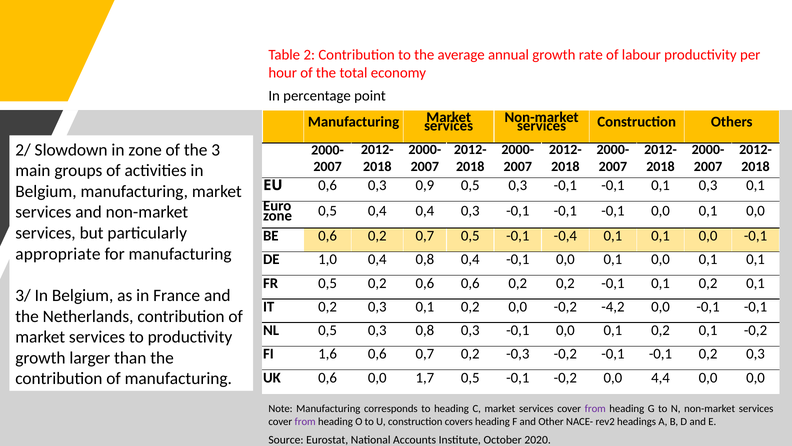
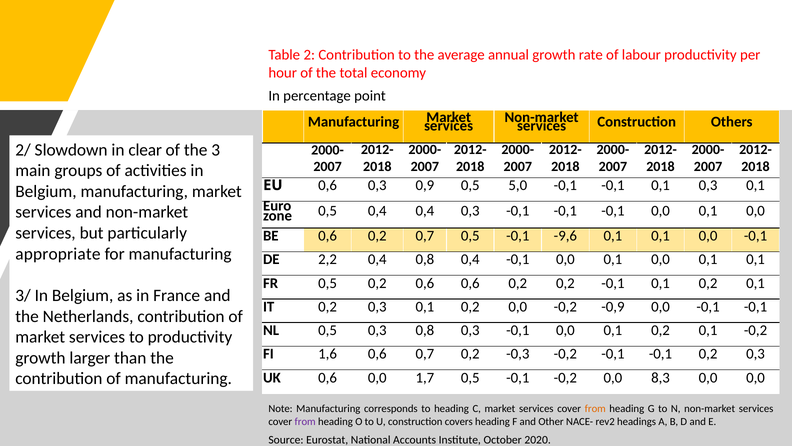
in zone: zone -> clear (145, 150)
0,9 0,5 0,3: 0,3 -> 5,0 (518, 185)
-0,4: -0,4 -> -9,6 (565, 236)
1,0: 1,0 -> 2,2 (328, 259)
-4,2: -4,2 -> -0,9 (613, 306)
4,4: 4,4 -> 8,3 (660, 377)
from colour: purple -> orange (595, 408)
